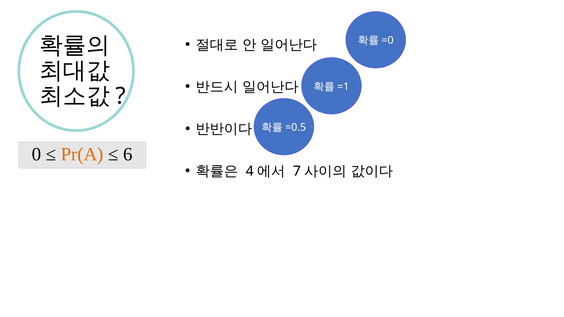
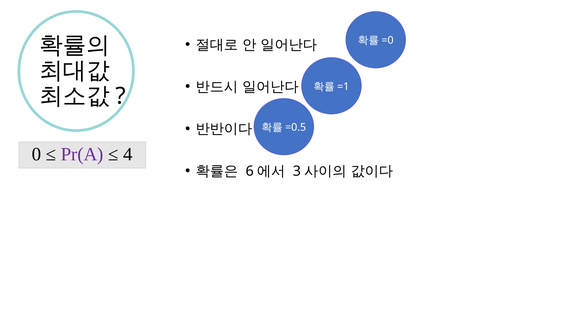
Pr(A colour: orange -> purple (82, 154)
6: 6 -> 4 (128, 154)
4: 4 -> 6 (250, 171)
7: 7 -> 3 (297, 171)
